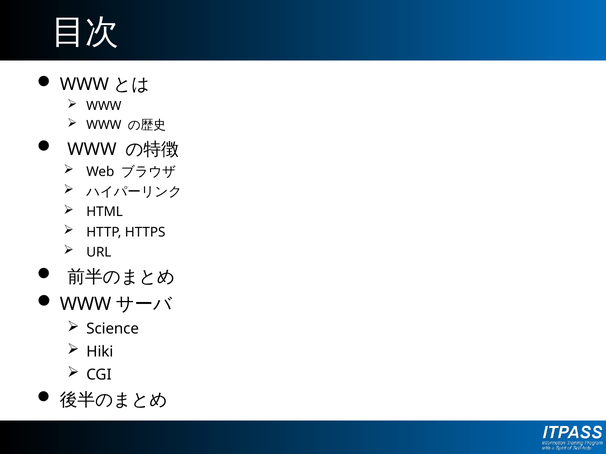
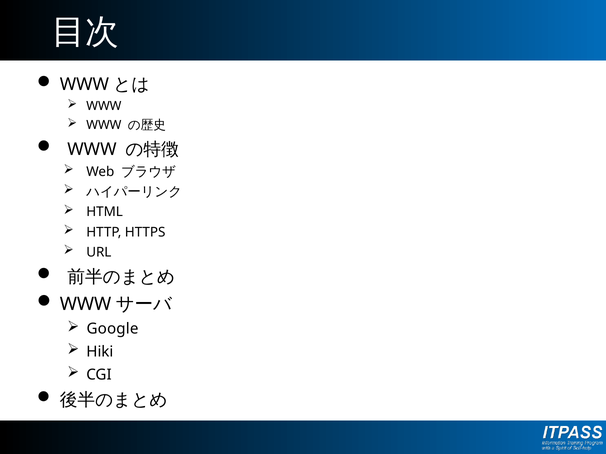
Science: Science -> Google (112, 329)
